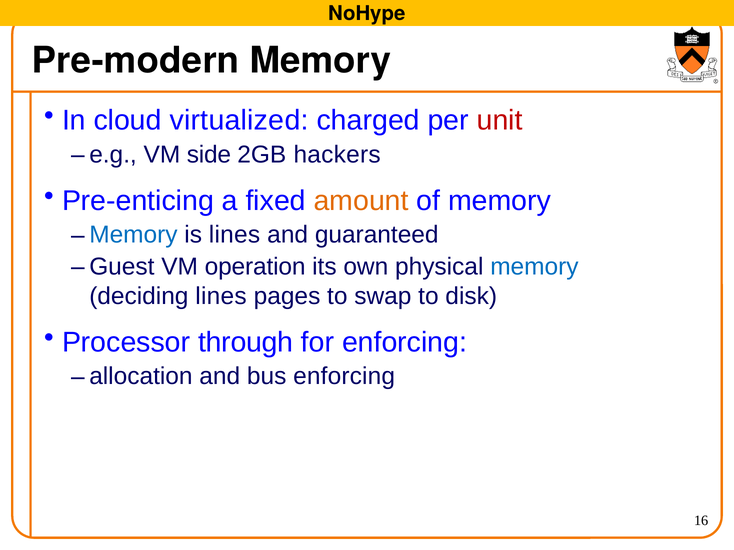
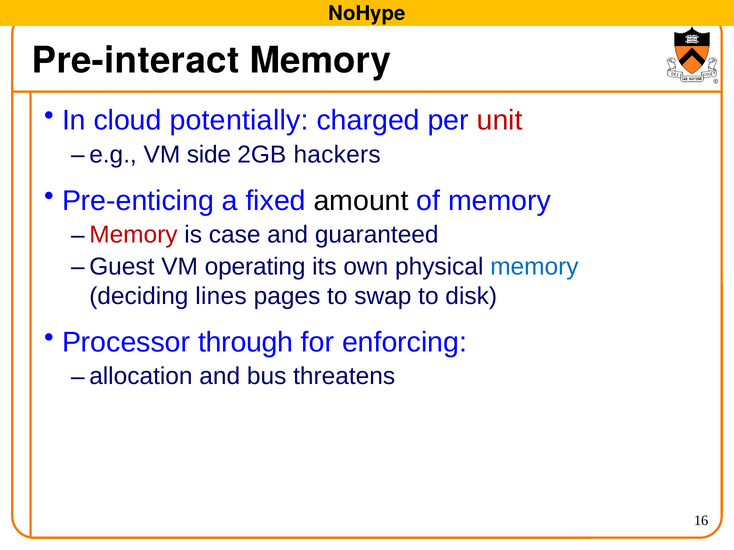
Pre-modern: Pre-modern -> Pre-interact (136, 61)
virtualized: virtualized -> potentially (239, 121)
amount colour: orange -> black (361, 201)
Memory colour: blue -> red (133, 235)
is lines: lines -> case (235, 235)
operation: operation -> operating (255, 267)
bus enforcing: enforcing -> threatens (344, 377)
